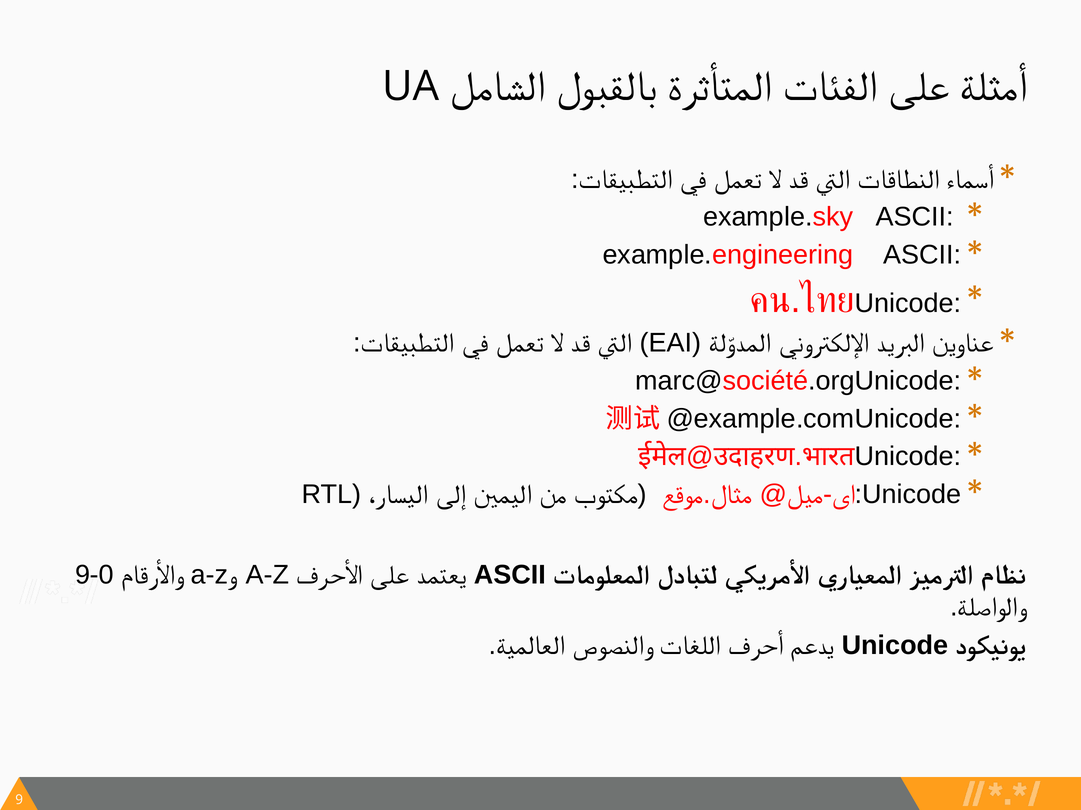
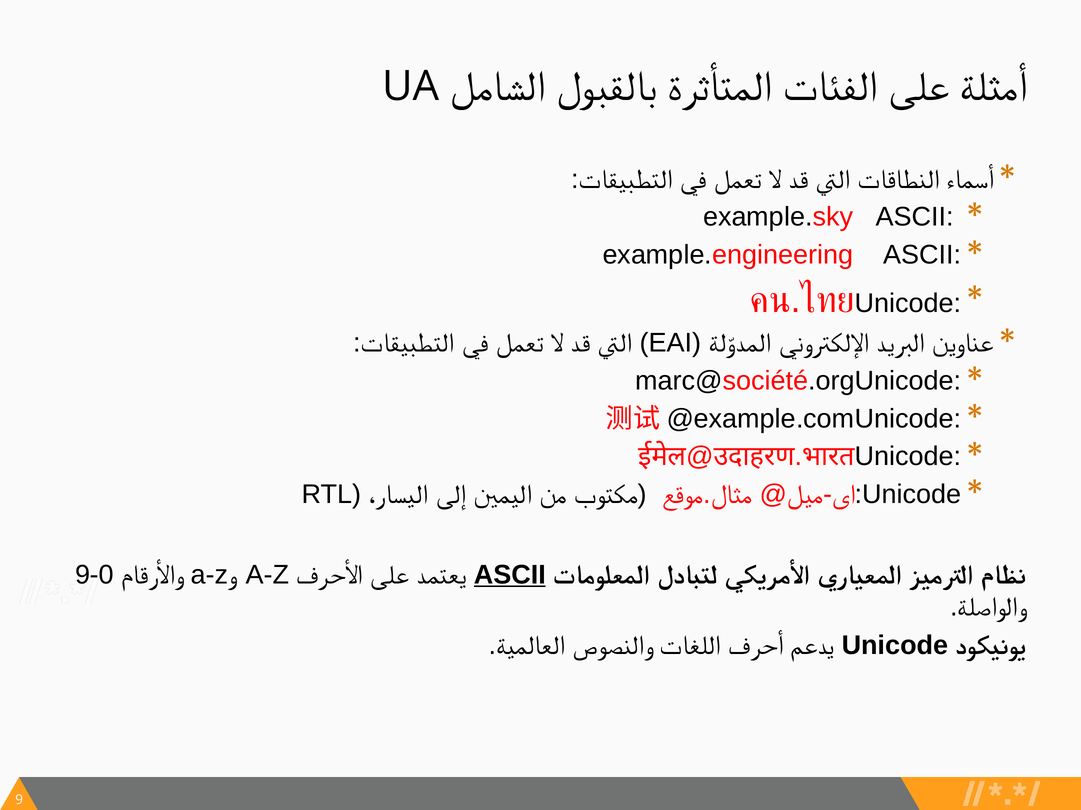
ASCII underline: none -> present (510, 575)
